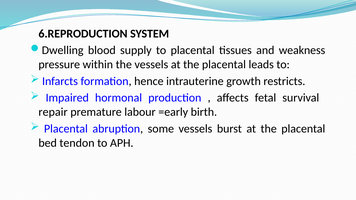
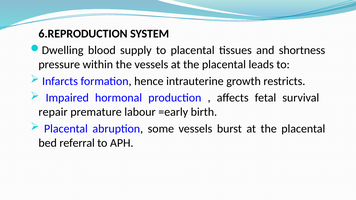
weakness: weakness -> shortness (302, 50)
tendon: tendon -> referral (77, 143)
